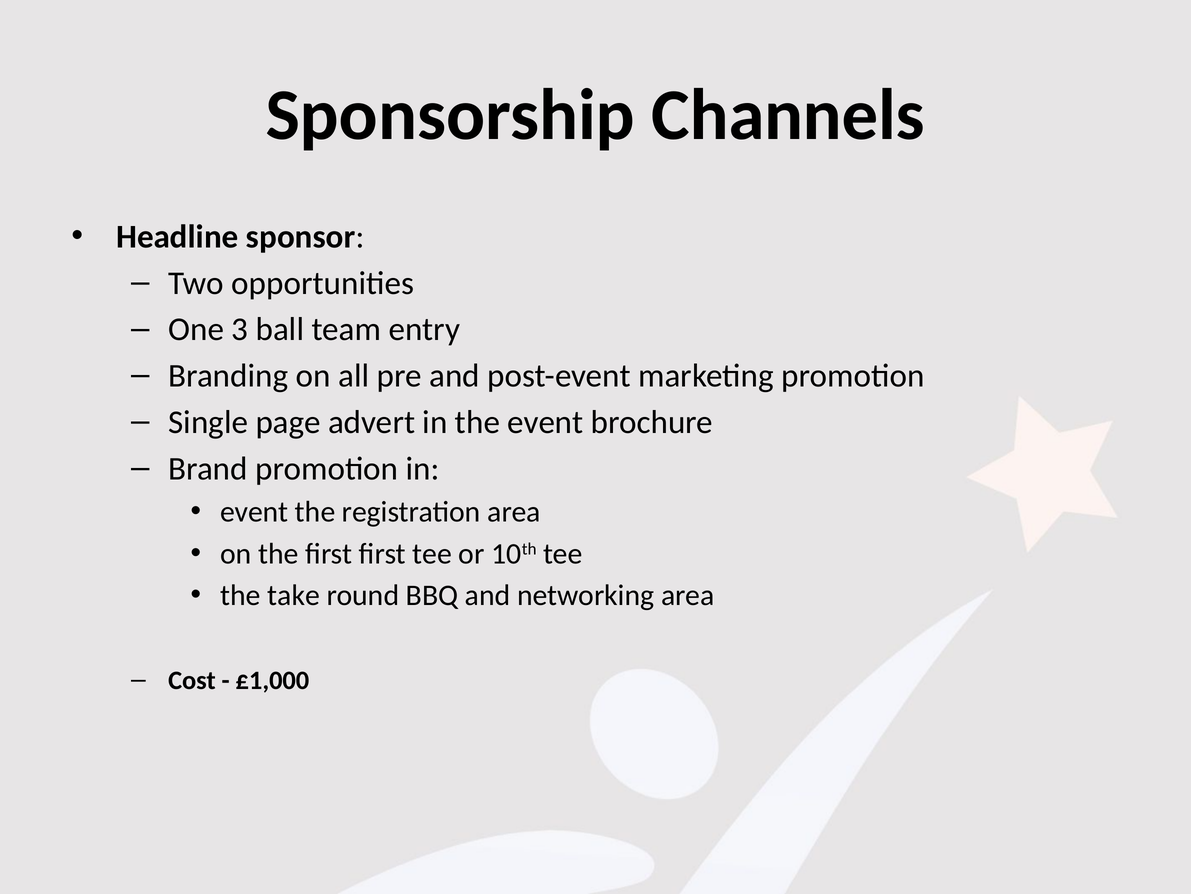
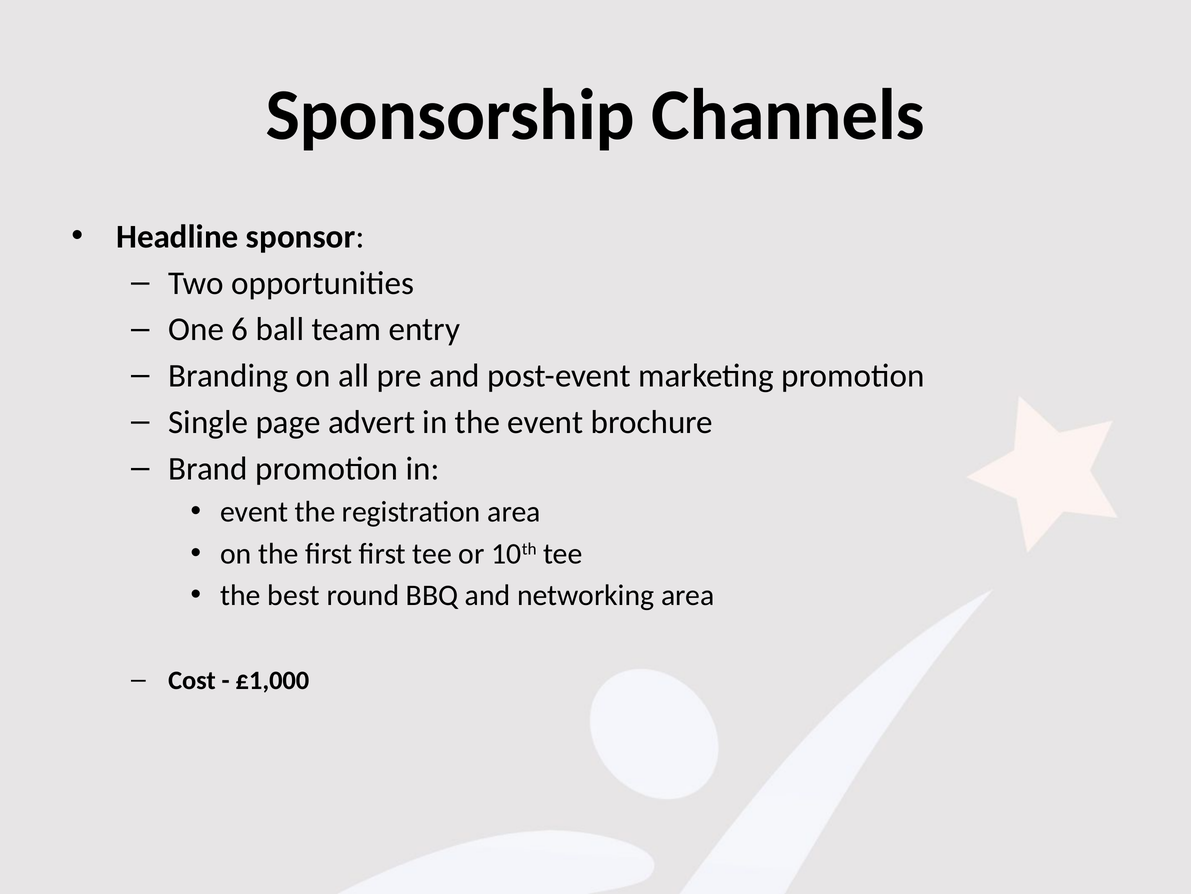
3: 3 -> 6 (240, 329)
take: take -> best (294, 595)
